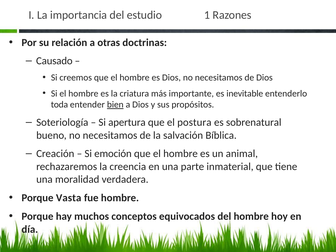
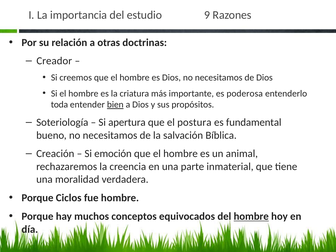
1: 1 -> 9 (207, 15)
Causado: Causado -> Creador (54, 61)
inevitable: inevitable -> poderosa (245, 93)
sobrenatural: sobrenatural -> fundamental (254, 122)
Vasta: Vasta -> Ciclos (69, 198)
hombre underline: none -> present (251, 216)
